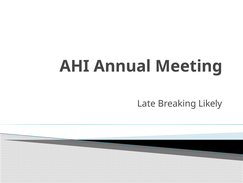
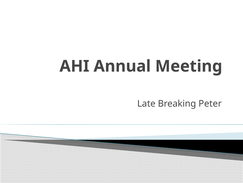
Likely: Likely -> Peter (210, 103)
